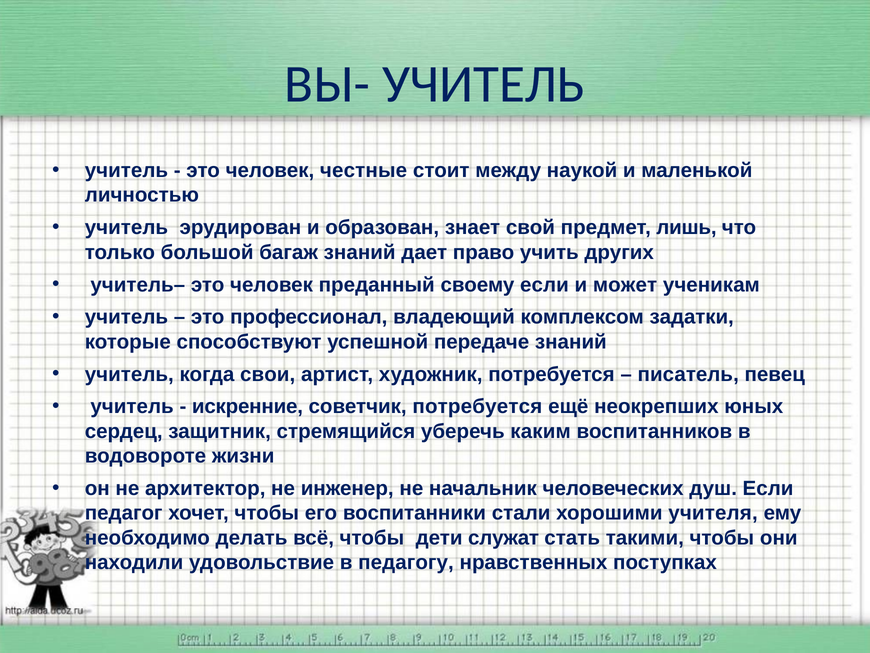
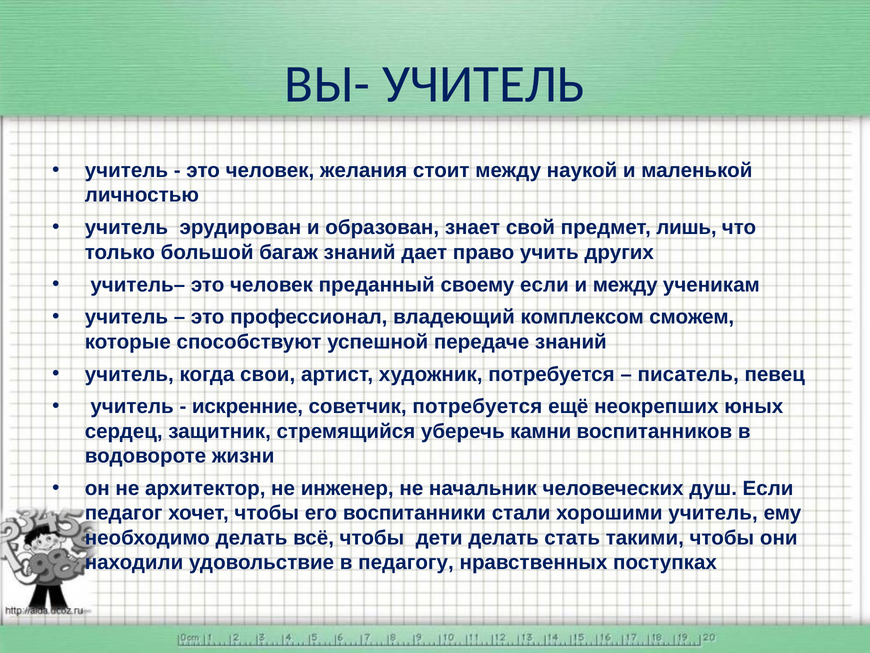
честные: честные -> желания (364, 170)
и может: может -> между (625, 284)
задатки: задатки -> сможем (692, 317)
каким: каким -> камни (541, 431)
хорошими учителя: учителя -> учитель (713, 513)
дети служат: служат -> делать (504, 537)
